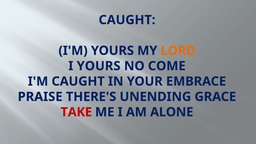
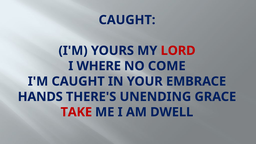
LORD colour: orange -> red (178, 51)
I YOURS: YOURS -> WHERE (99, 66)
PRAISE: PRAISE -> HANDS (40, 97)
ALONE: ALONE -> DWELL (172, 112)
